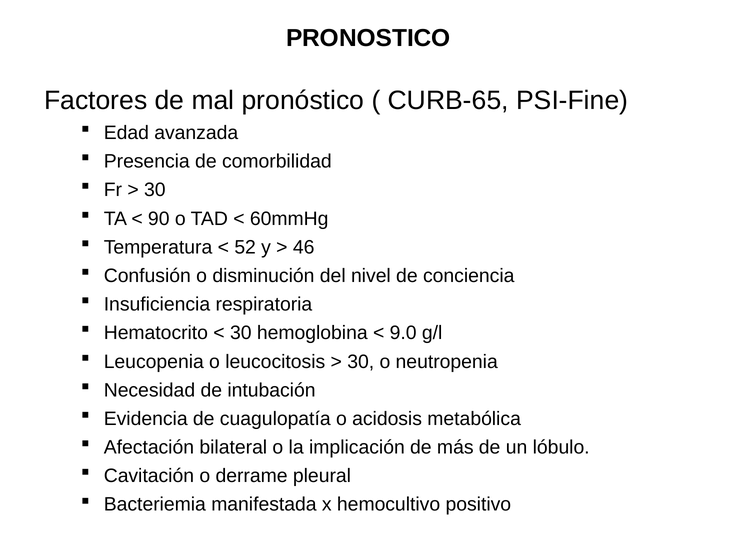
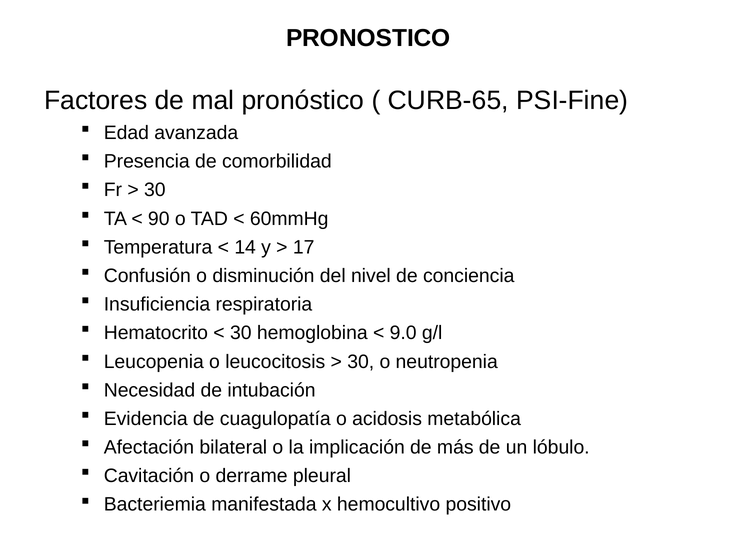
52: 52 -> 14 (245, 247)
46: 46 -> 17 (304, 247)
